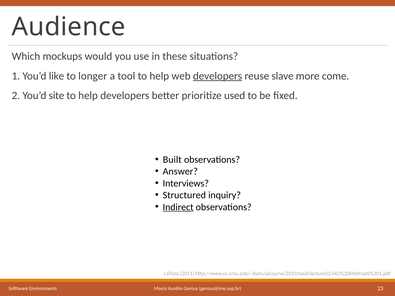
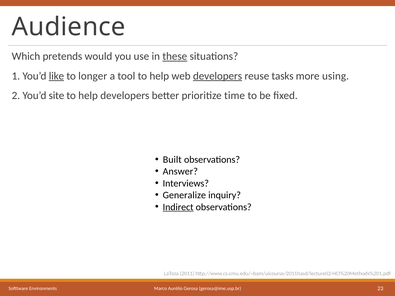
mockups: mockups -> pretends (62, 56)
these underline: none -> present (175, 56)
like underline: none -> present (56, 76)
slave: slave -> tasks (283, 76)
come: come -> using (336, 76)
used: used -> time (235, 95)
Structured: Structured -> Generalize (184, 195)
